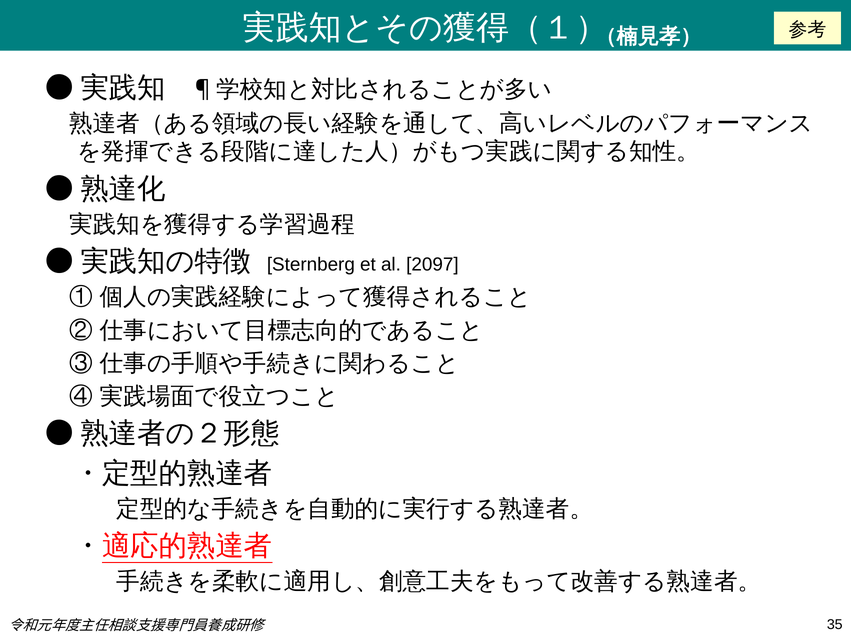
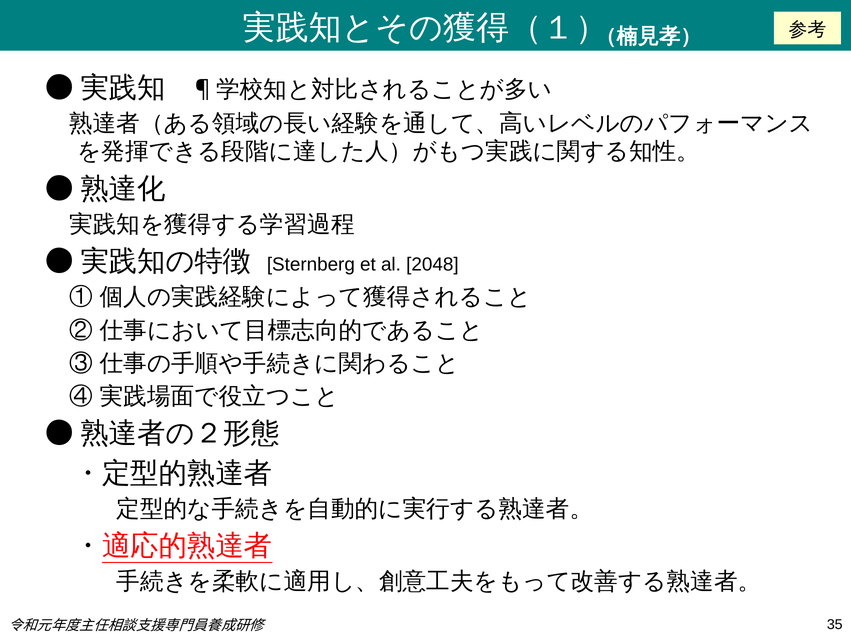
2097: 2097 -> 2048 (432, 265)
